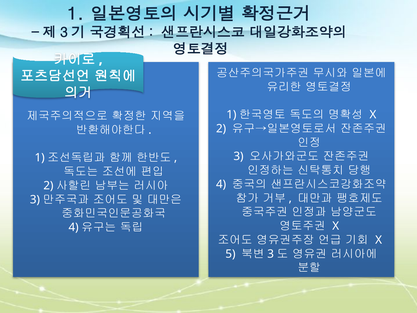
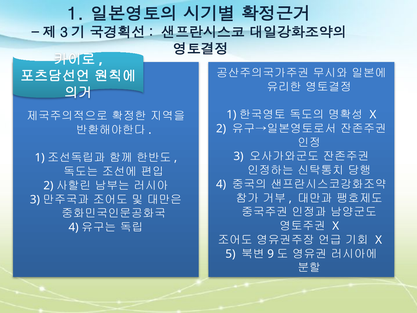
3: 3 -> 9 (271, 254)
